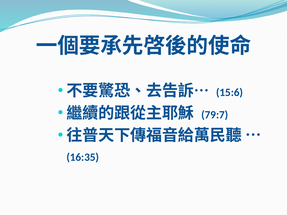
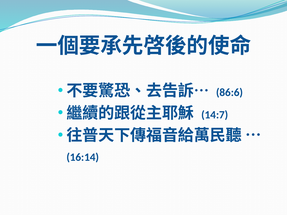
15:6: 15:6 -> 86:6 (230, 93)
79:7: 79:7 -> 14:7 (215, 115)
16:35: 16:35 -> 16:14 (83, 157)
